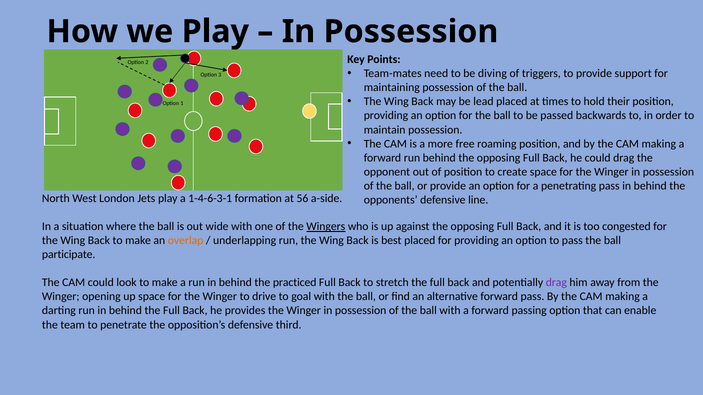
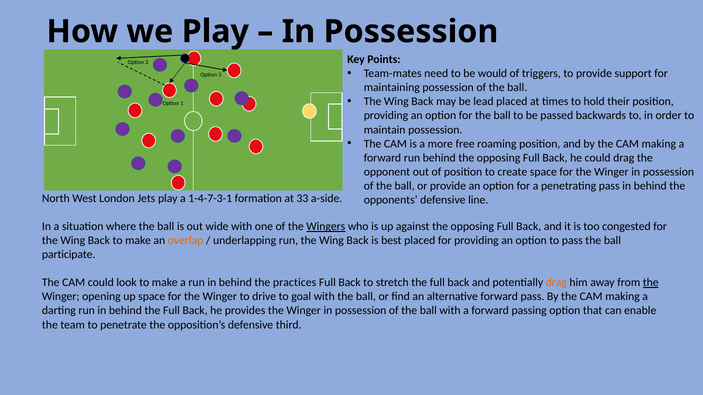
diving: diving -> would (493, 74)
1-4-6-3-1: 1-4-6-3-1 -> 1-4-7-3-1 (210, 199)
56: 56 -> 33 (302, 199)
practiced: practiced -> practices (295, 283)
drag colour: purple -> orange (556, 283)
the underline: none -> present (651, 283)
